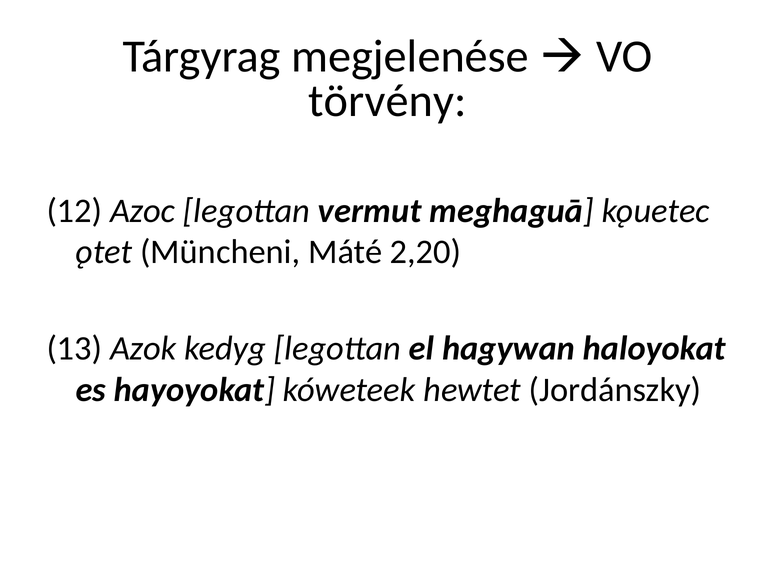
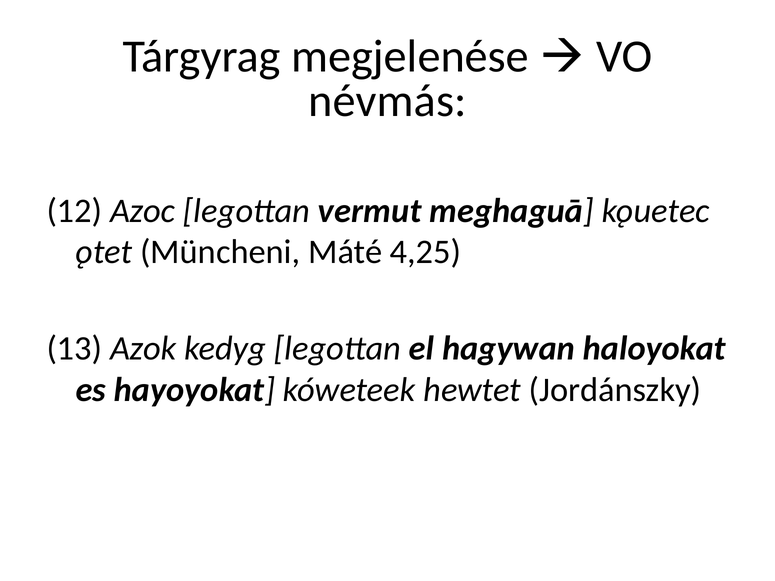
törvény: törvény -> névmás (387, 101)
2,20: 2,20 -> 4,25 (426, 252)
